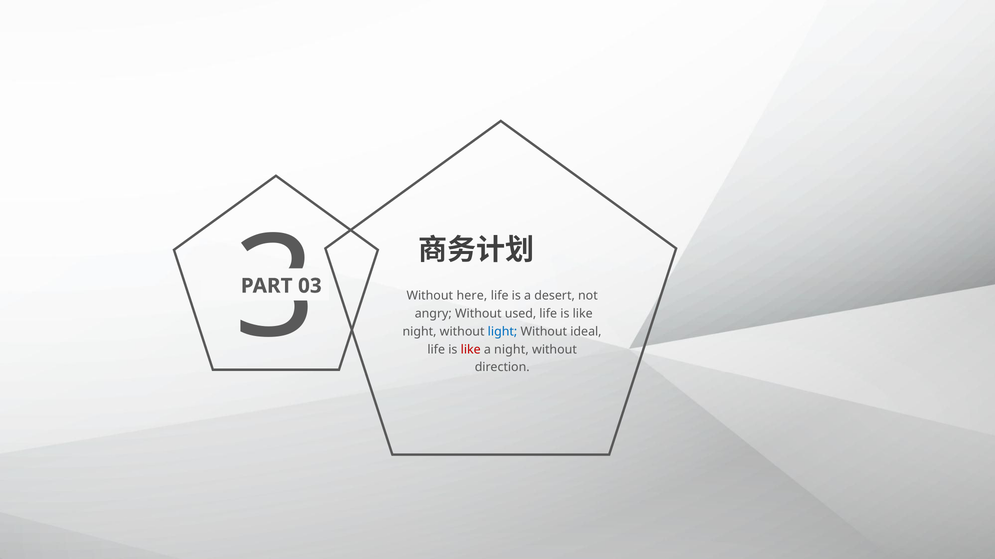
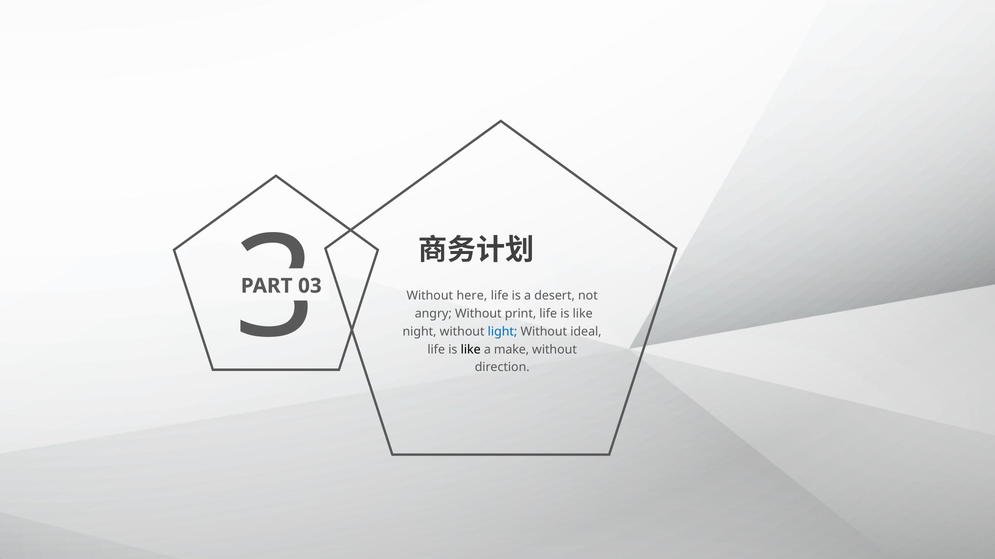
used: used -> print (521, 314)
like colour: red -> black (471, 350)
a night: night -> make (512, 350)
